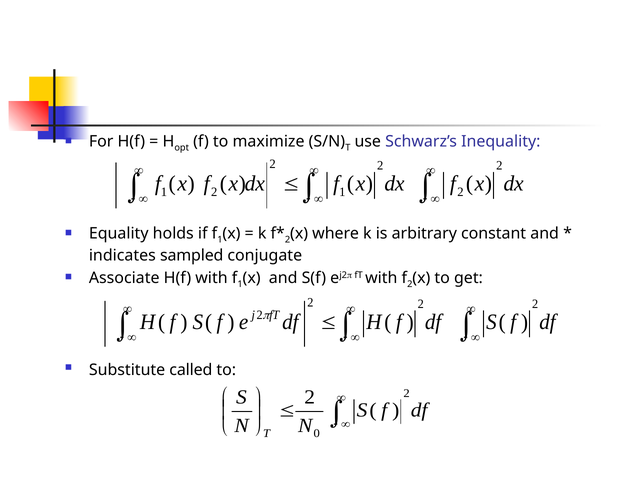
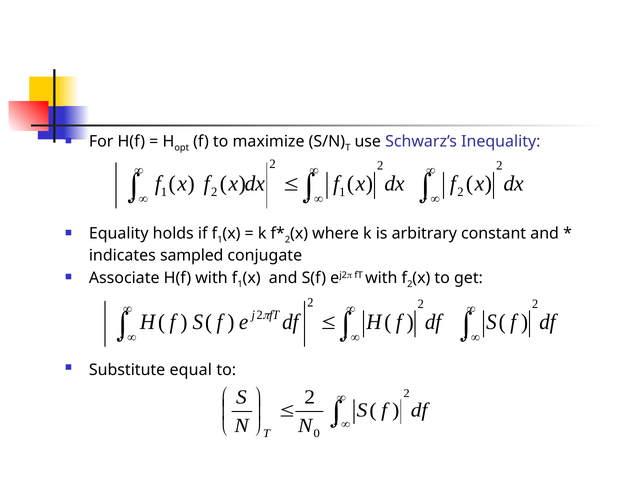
called: called -> equal (191, 370)
